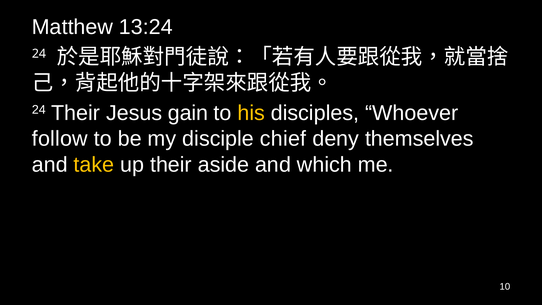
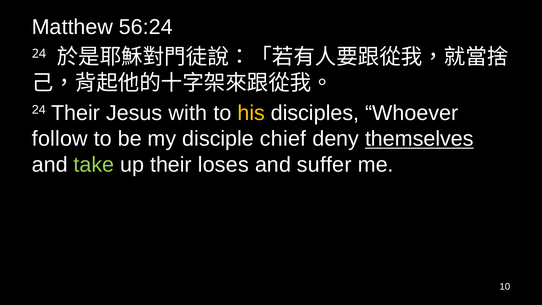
13:24: 13:24 -> 56:24 (146, 27)
gain: gain -> with (188, 113)
themselves underline: none -> present (419, 139)
take colour: yellow -> light green (94, 165)
aside: aside -> loses (223, 165)
which: which -> suffer (324, 165)
